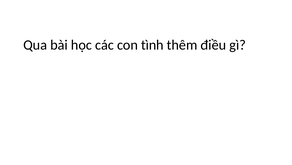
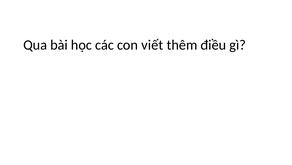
tình: tình -> viết (152, 45)
